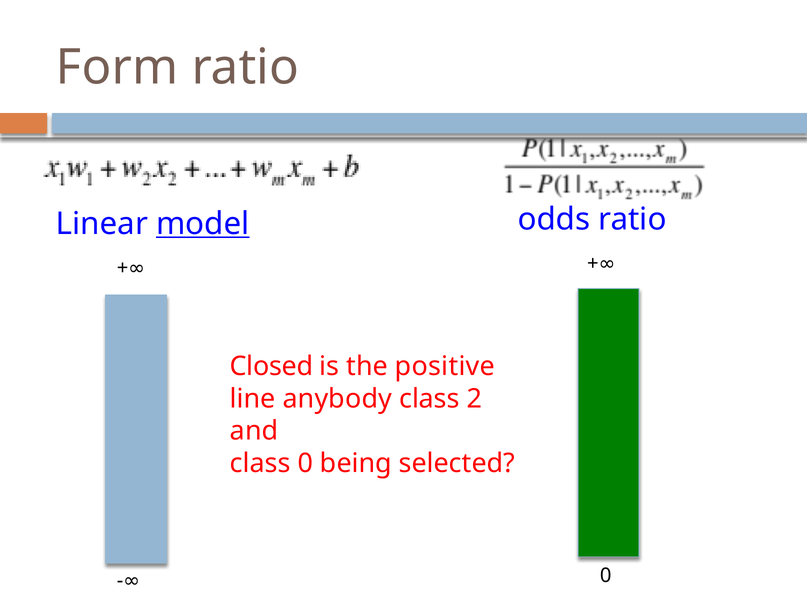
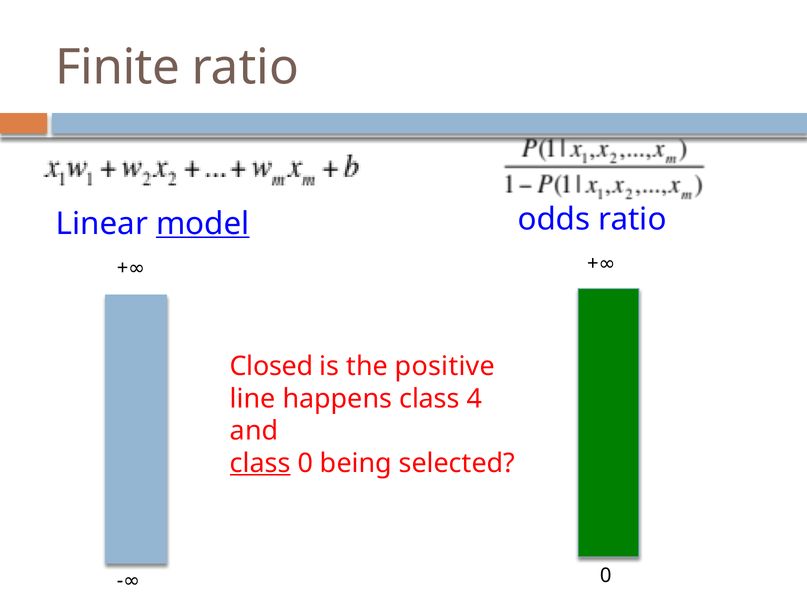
Form: Form -> Finite (118, 67)
anybody: anybody -> happens (337, 398)
2: 2 -> 4 (474, 398)
class underline: none -> present (260, 463)
